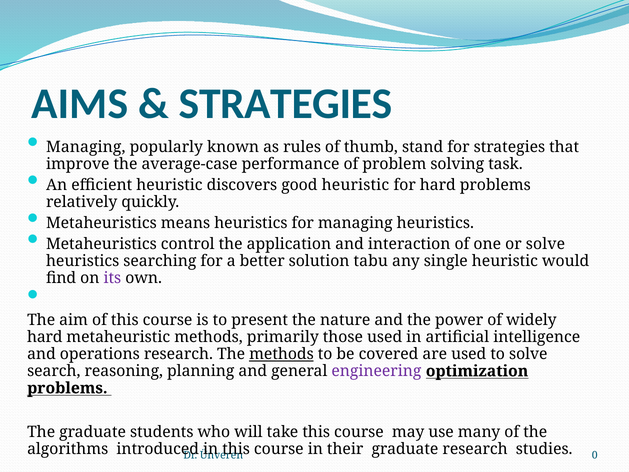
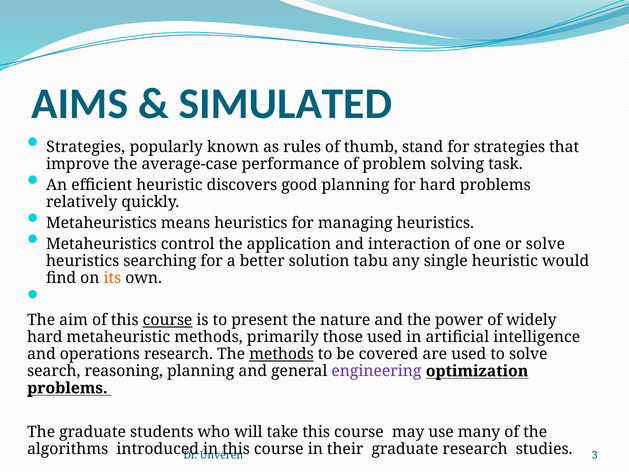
STRATEGIES: STRATEGIES -> SIMULATED (285, 104)
Managing: Managing -> Strategies (86, 147)
good heuristic: heuristic -> planning (355, 185)
its colour: purple -> orange (112, 278)
course underline: none -> present (168, 320)
0: 0 -> 3 (595, 455)
